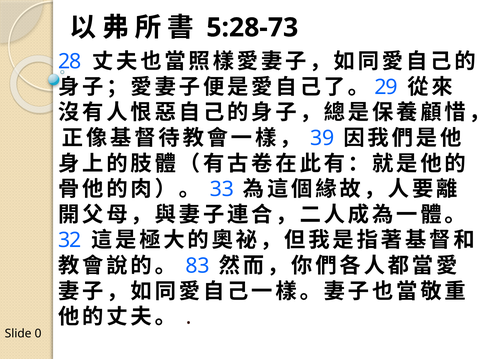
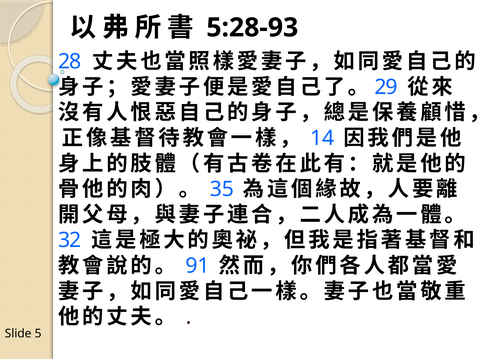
5:28-73: 5:28-73 -> 5:28-93 (252, 28)
39: 39 -> 14 (322, 138)
33: 33 -> 35 (222, 189)
83: 83 -> 91 (198, 266)
0: 0 -> 5 (38, 334)
